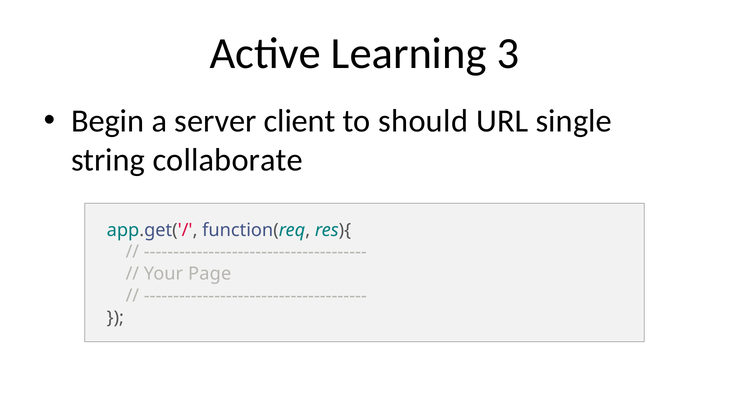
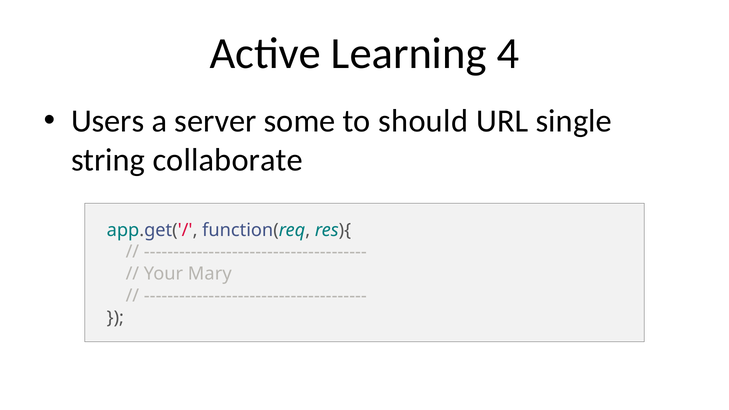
3: 3 -> 4 (508, 54)
Begin: Begin -> Users (108, 121)
client: client -> some (300, 121)
Page: Page -> Mary (210, 274)
